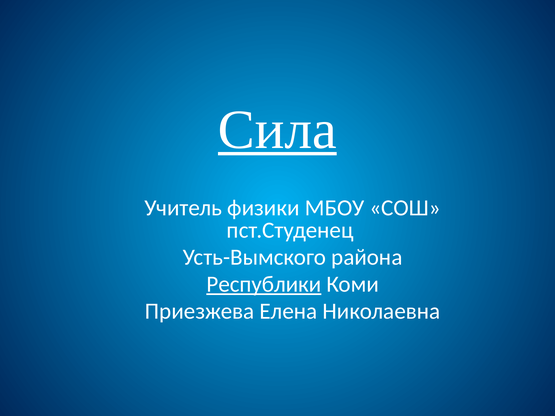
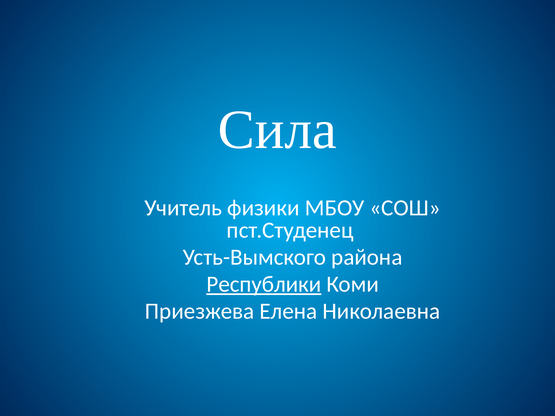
Сила underline: present -> none (277, 130)
